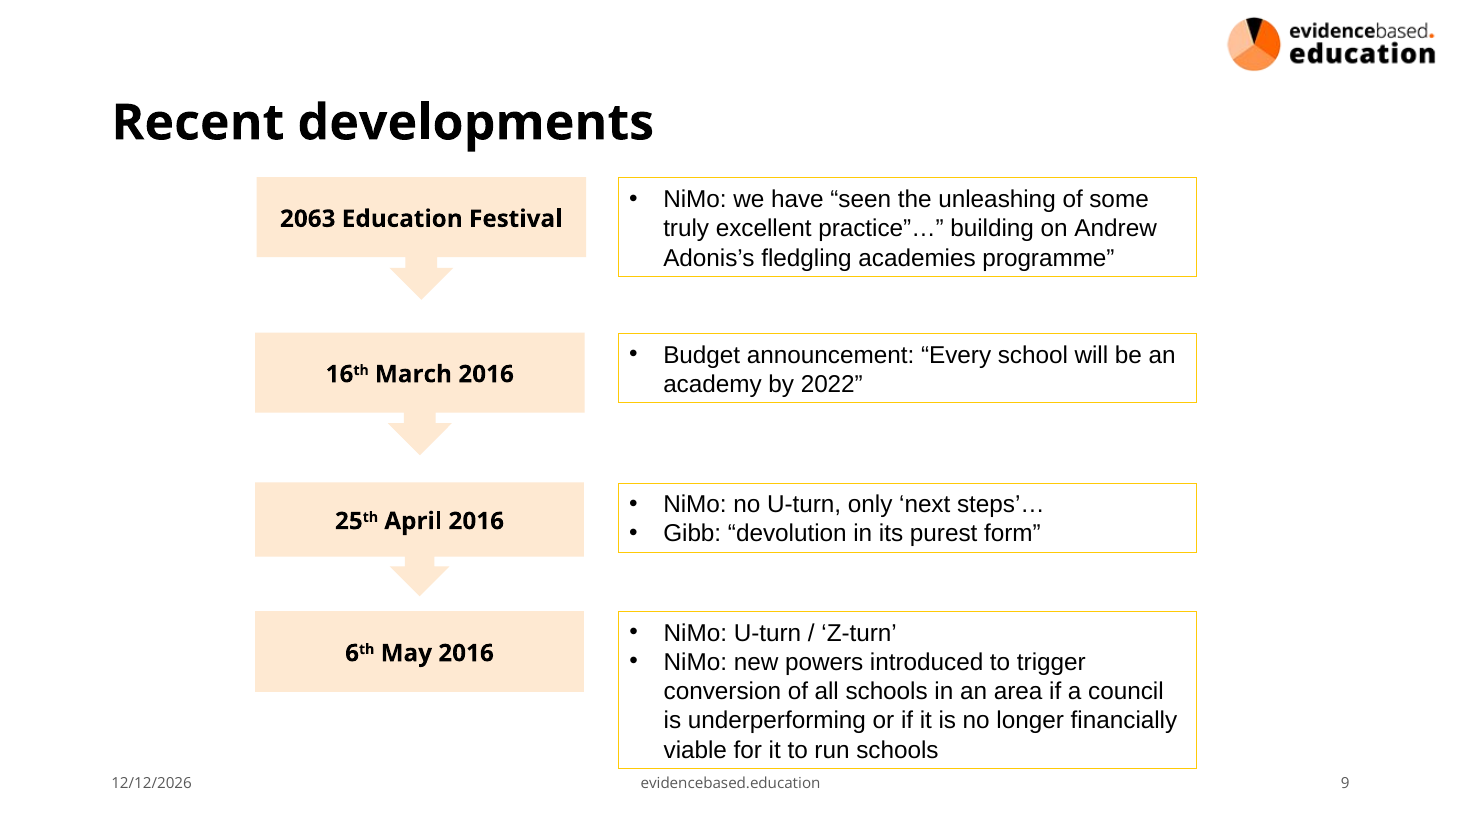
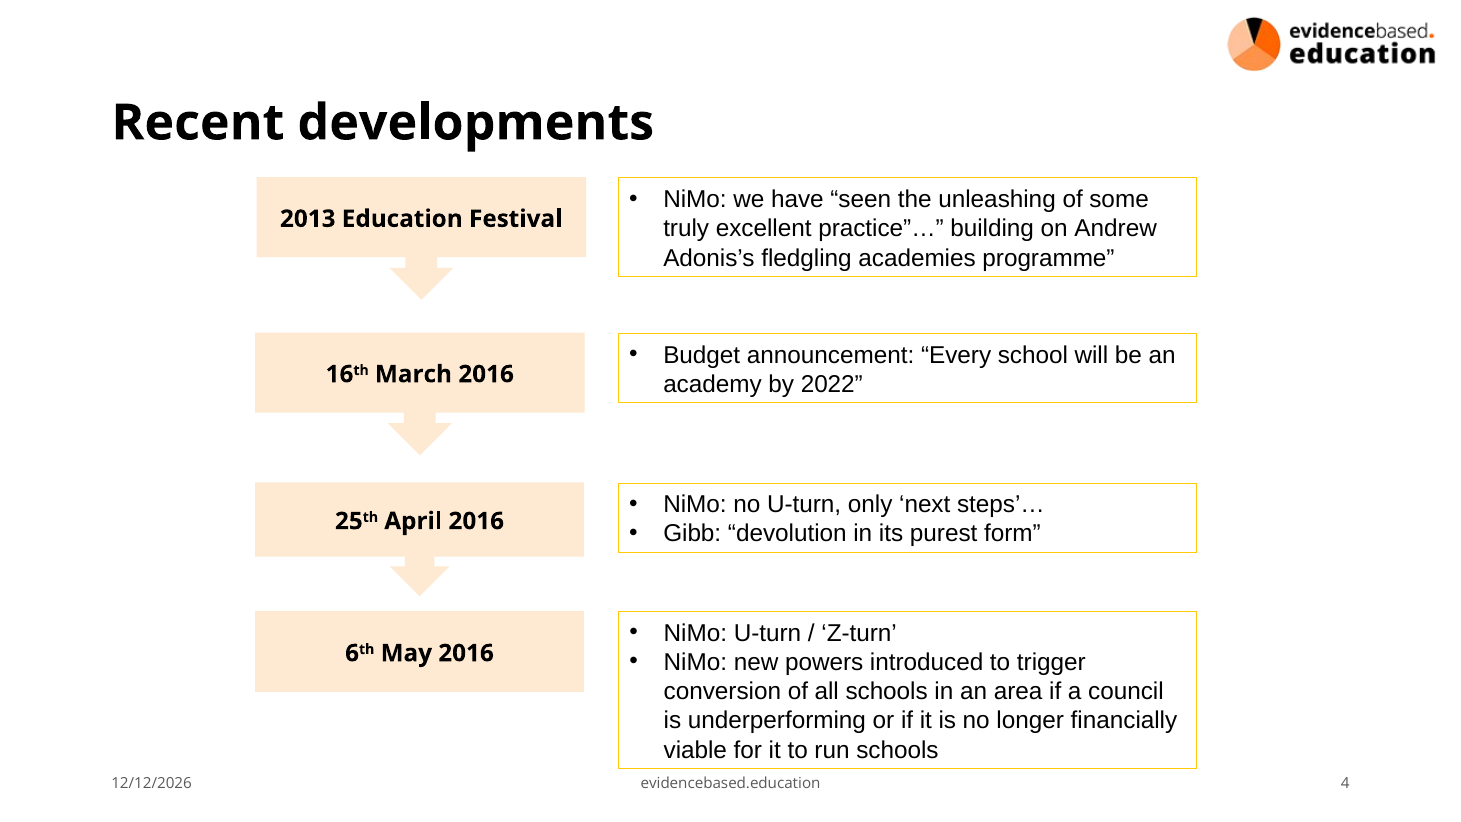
2063: 2063 -> 2013 (308, 219)
9: 9 -> 4 (1345, 783)
